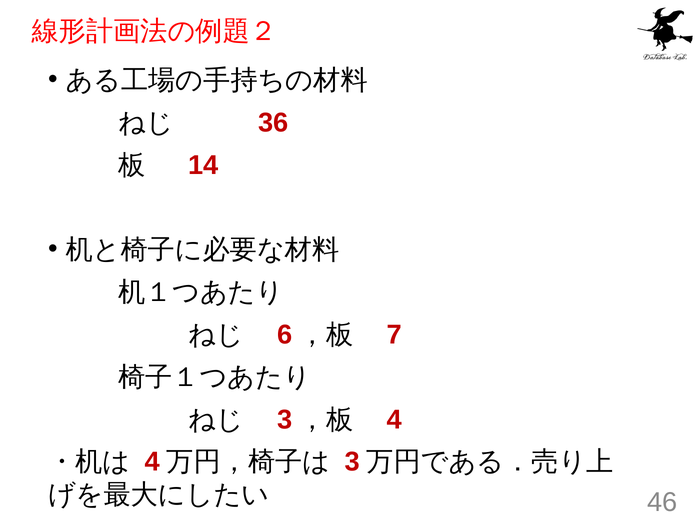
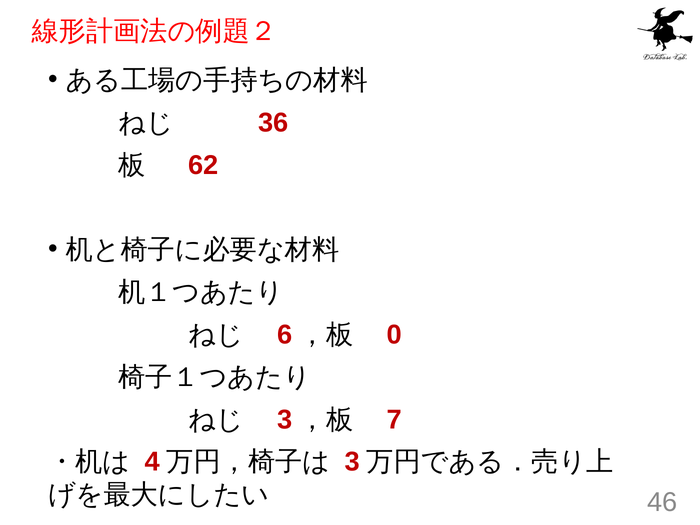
14: 14 -> 62 (203, 165)
7: 7 -> 0 (395, 335)
4: 4 -> 7 (395, 420)
